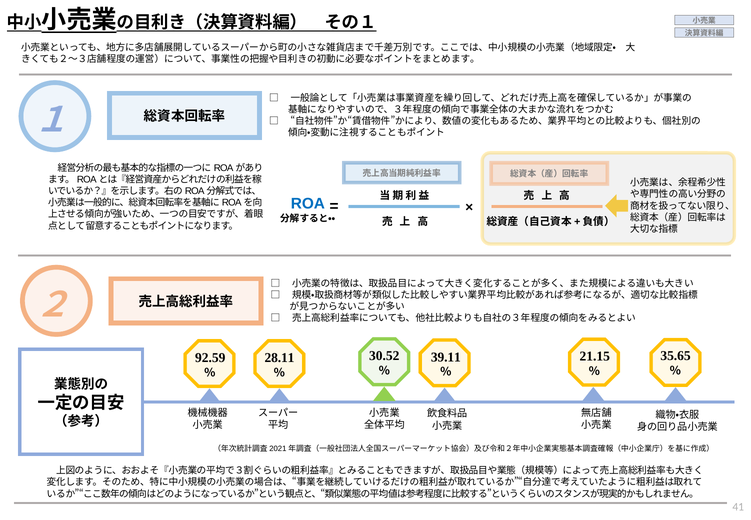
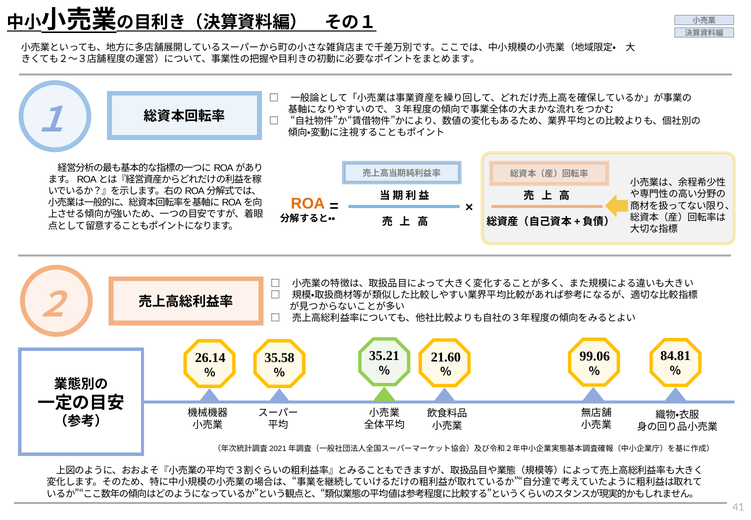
ROA colour: blue -> orange (308, 204)
30.52: 30.52 -> 35.21 (384, 356)
35.65: 35.65 -> 84.81 (676, 356)
21.15: 21.15 -> 99.06 (595, 356)
39.11: 39.11 -> 21.60 (446, 357)
92.59: 92.59 -> 26.14 (210, 358)
28.11: 28.11 -> 35.58 (279, 358)
